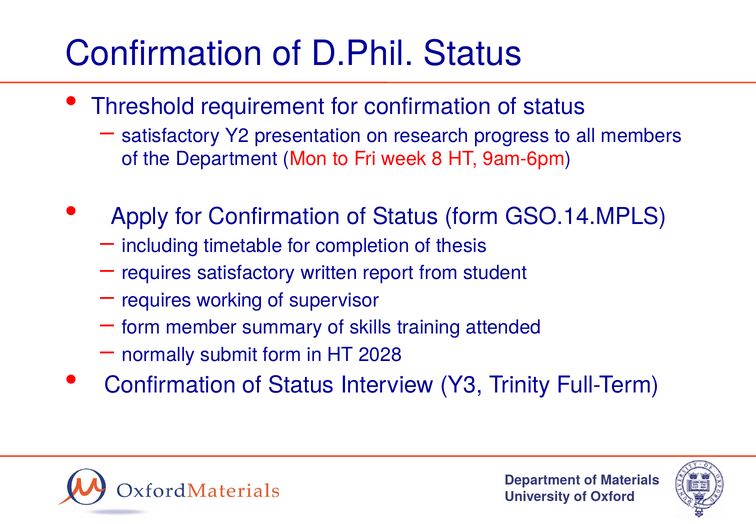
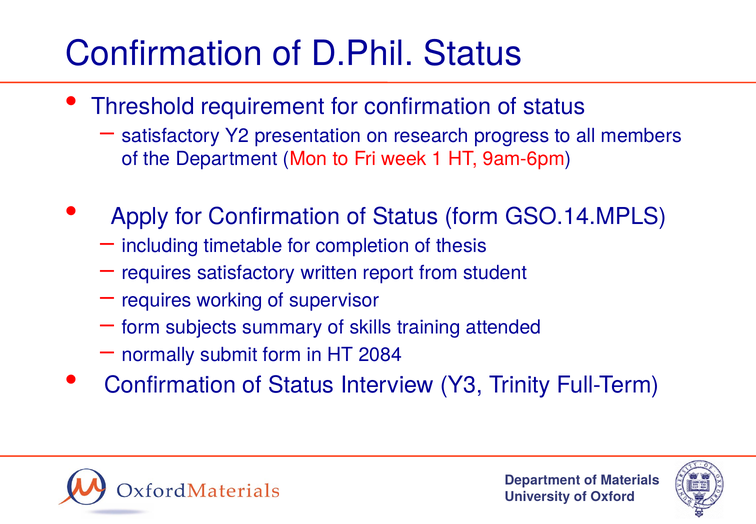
8: 8 -> 1 (437, 159)
member: member -> subjects (201, 327)
2028: 2028 -> 2084 (380, 354)
